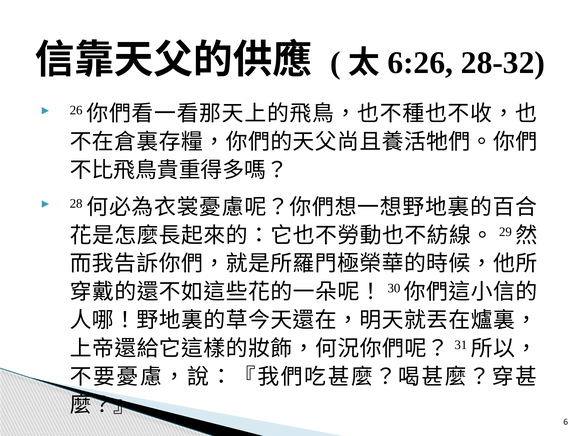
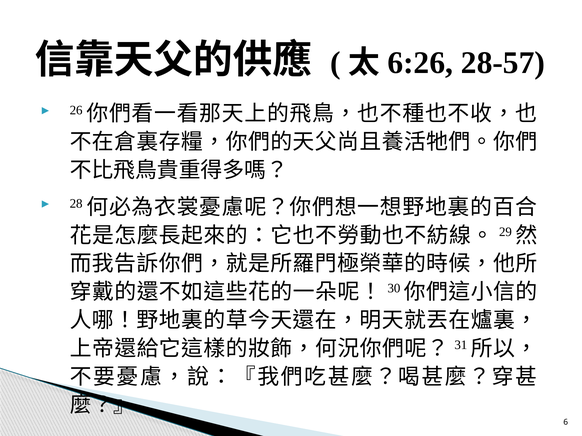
28-32: 28-32 -> 28-57 (503, 63)
